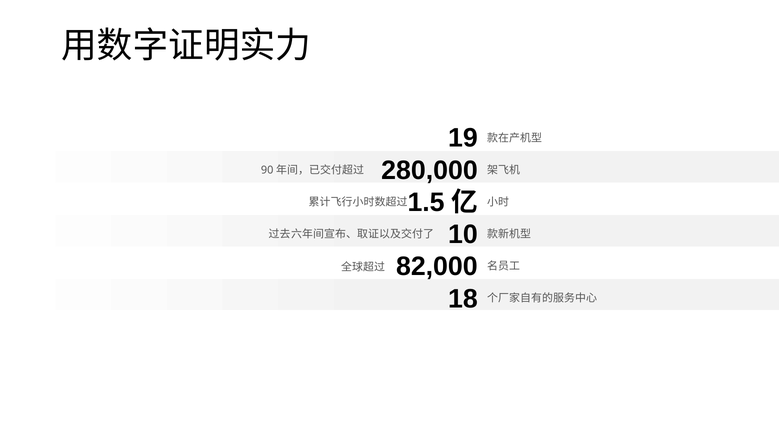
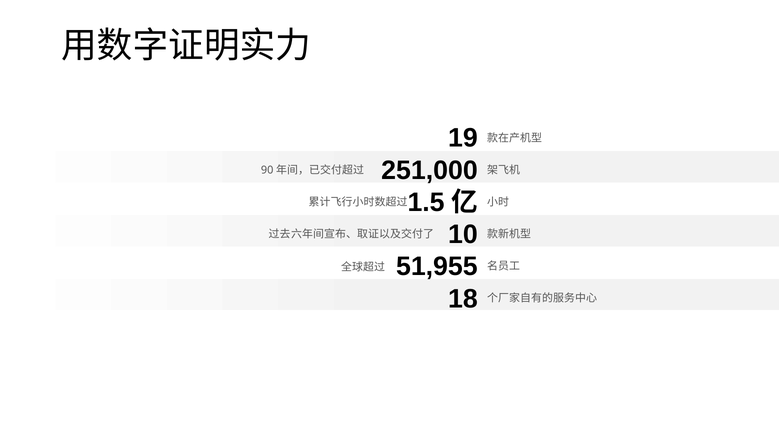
280,000: 280,000 -> 251,000 (429, 170)
82,000: 82,000 -> 51,955 (437, 267)
